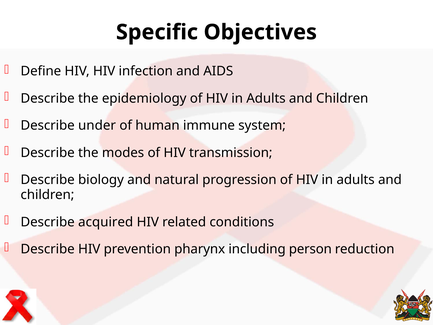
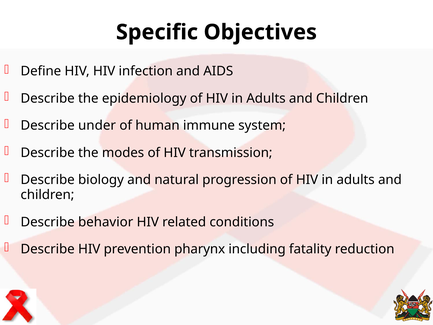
acquired: acquired -> behavior (106, 222)
person: person -> fatality (310, 249)
